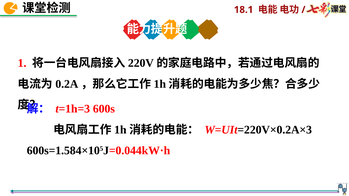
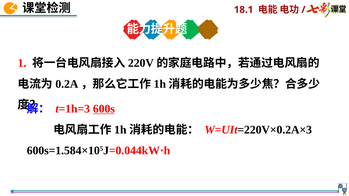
600s underline: none -> present (104, 109)
